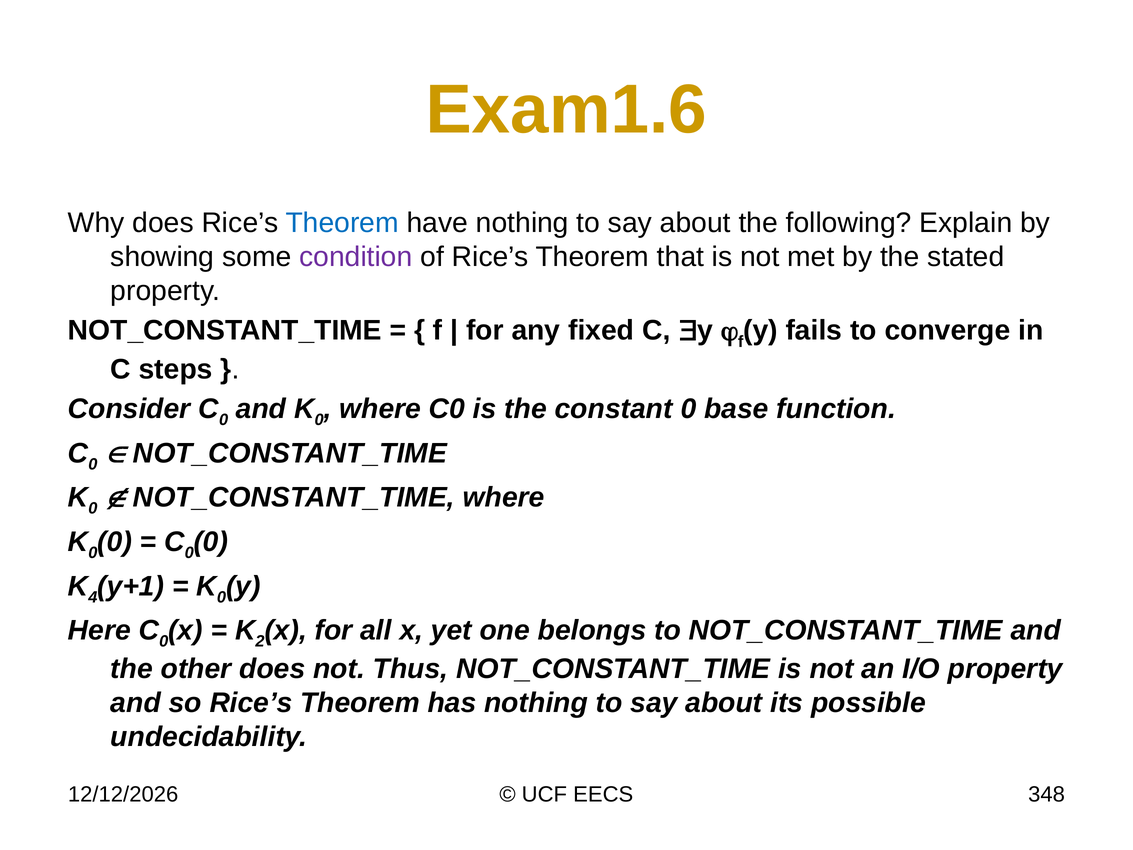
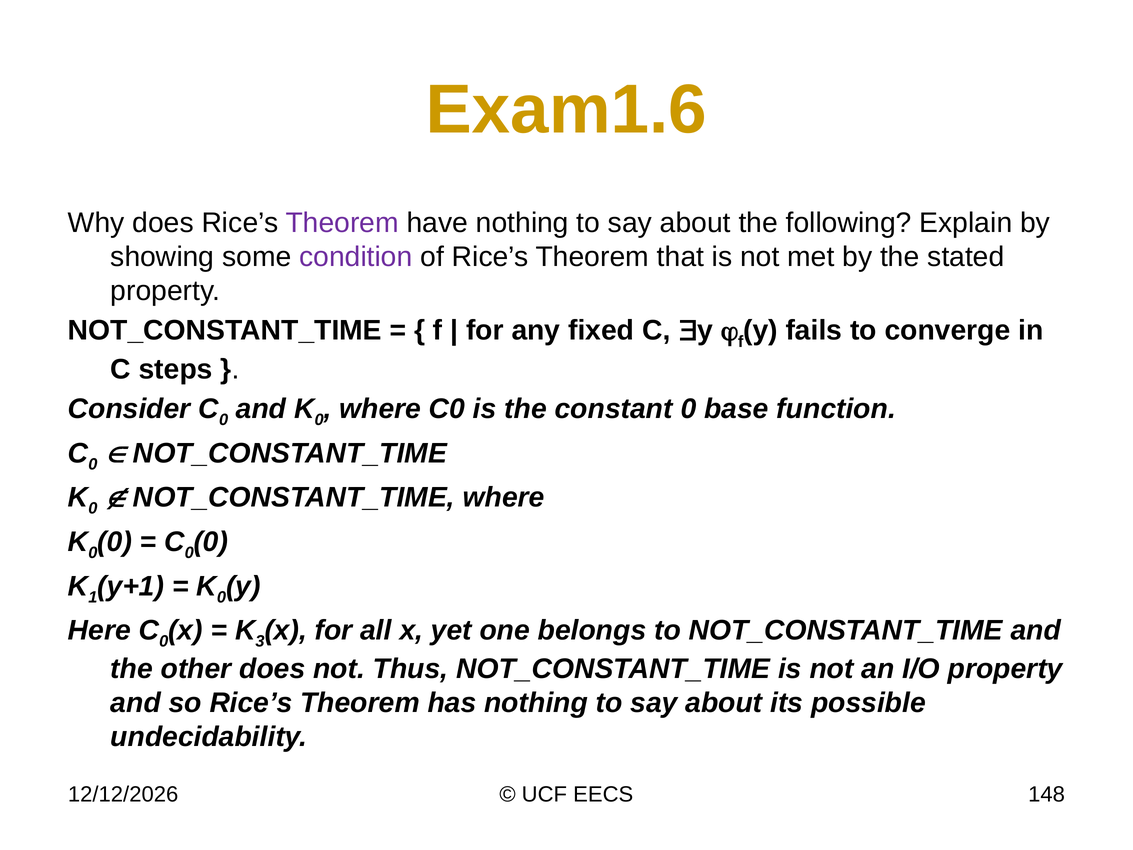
Theorem colour: blue -> purple (342, 223)
4: 4 -> 1 (93, 597)
2: 2 -> 3 (260, 641)
348: 348 -> 148 (1047, 794)
